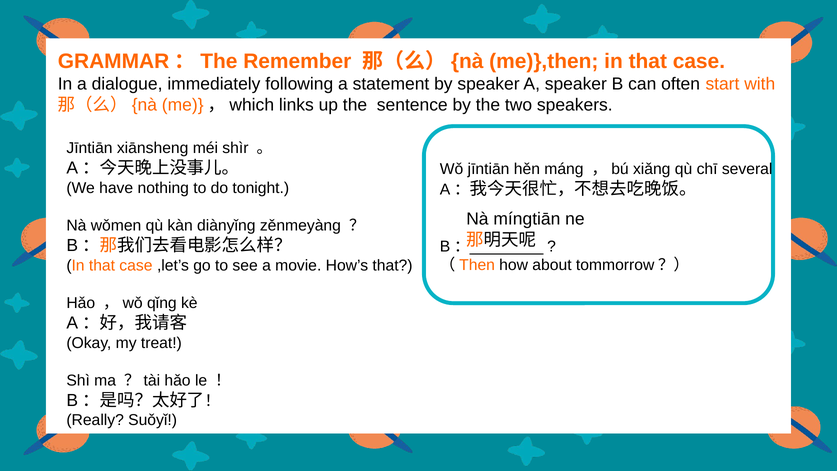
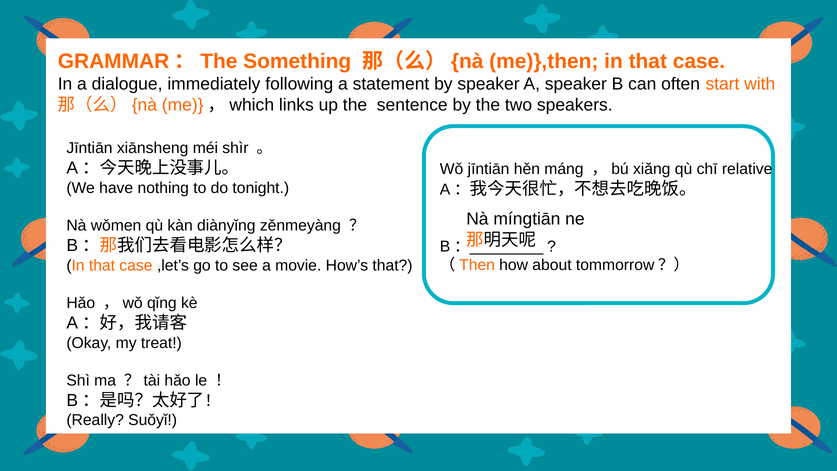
Remember: Remember -> Something (297, 61)
several: several -> relative (747, 169)
